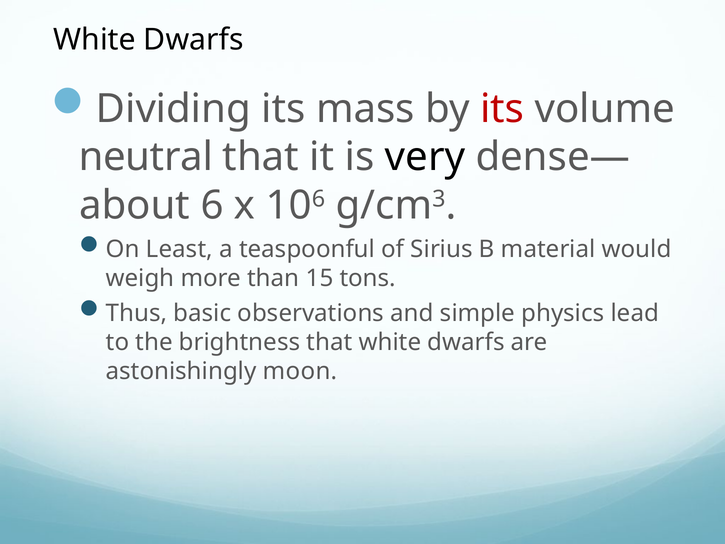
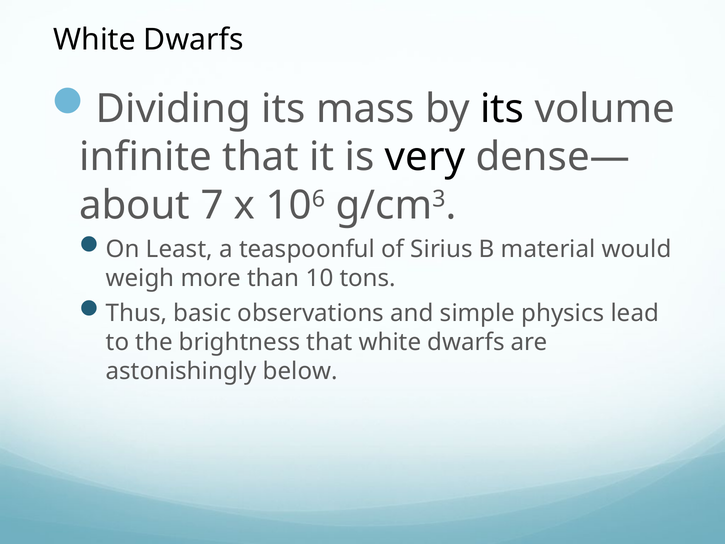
its colour: red -> black (502, 109)
neutral: neutral -> infinite (146, 157)
6: 6 -> 7 (212, 205)
15: 15 -> 10 (320, 278)
moon: moon -> below (300, 371)
